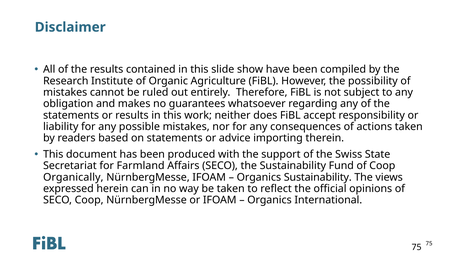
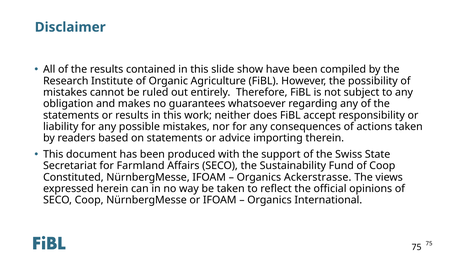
Organically: Organically -> Constituted (73, 178)
Organics Sustainability: Sustainability -> Ackerstrasse (318, 178)
